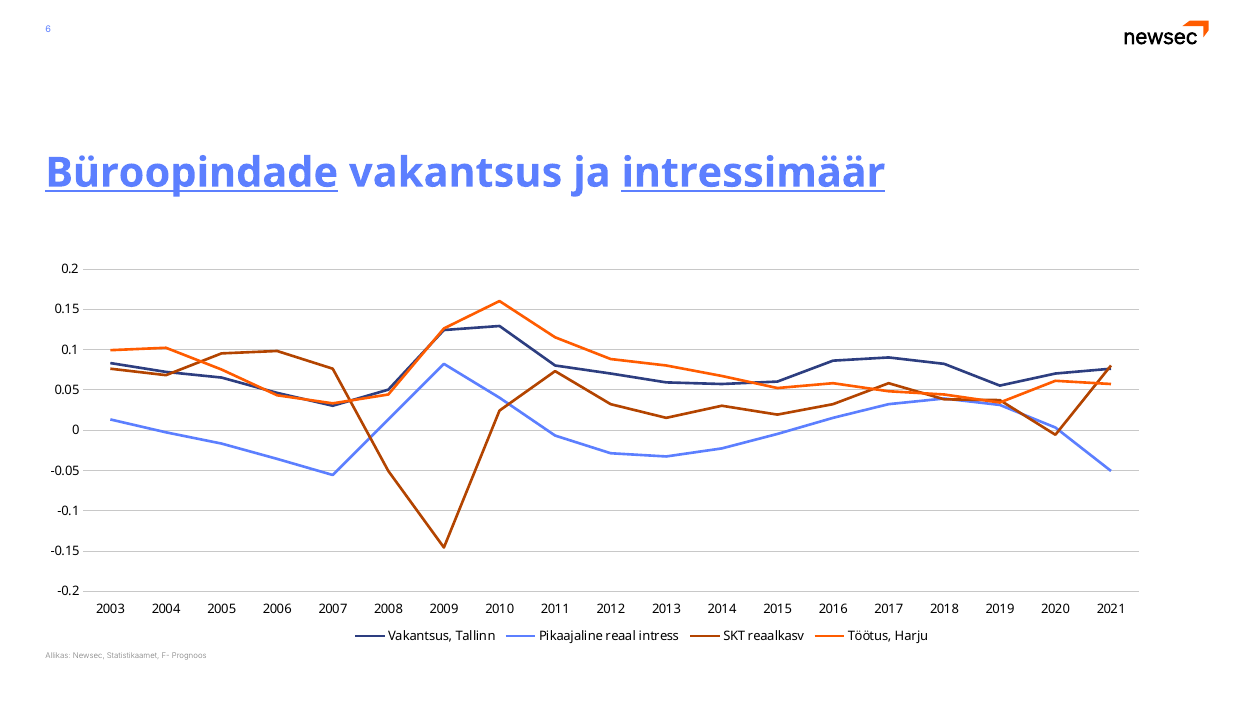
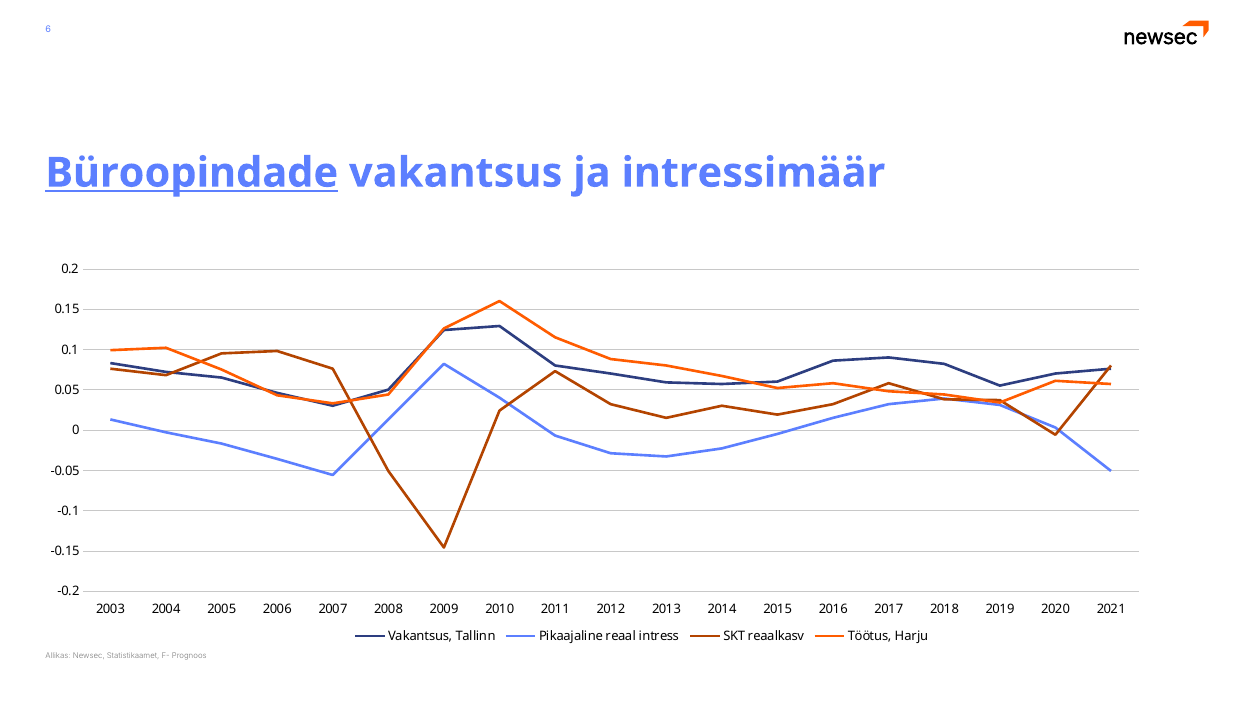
intressimäär underline: present -> none (753, 173)
